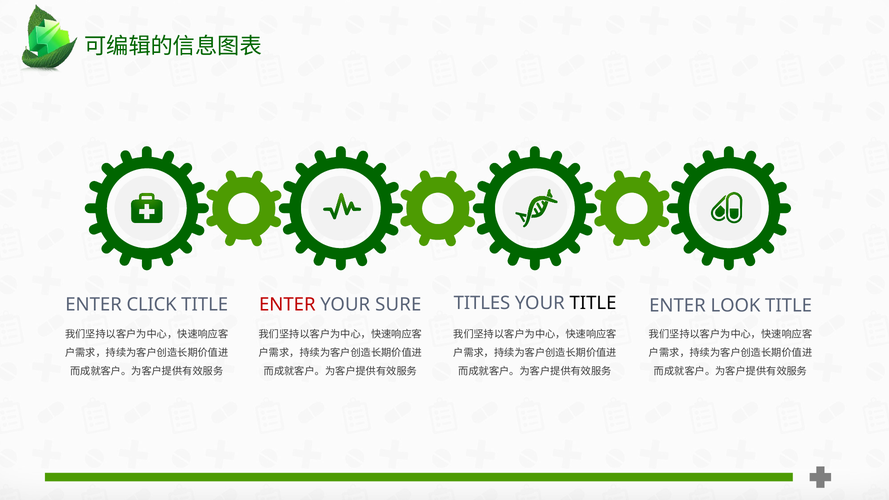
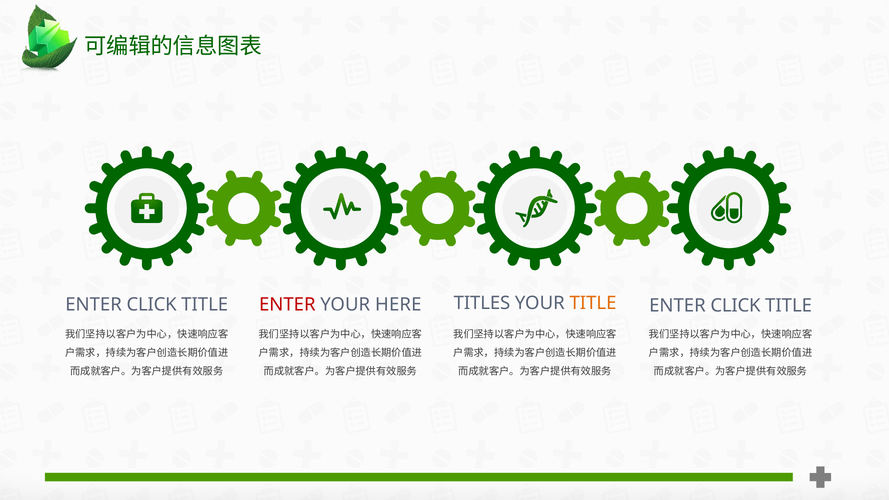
TITLE colour: black -> orange (593, 303)
SURE: SURE -> HERE (398, 305)
LOOK: LOOK -> CLICK (735, 306)
